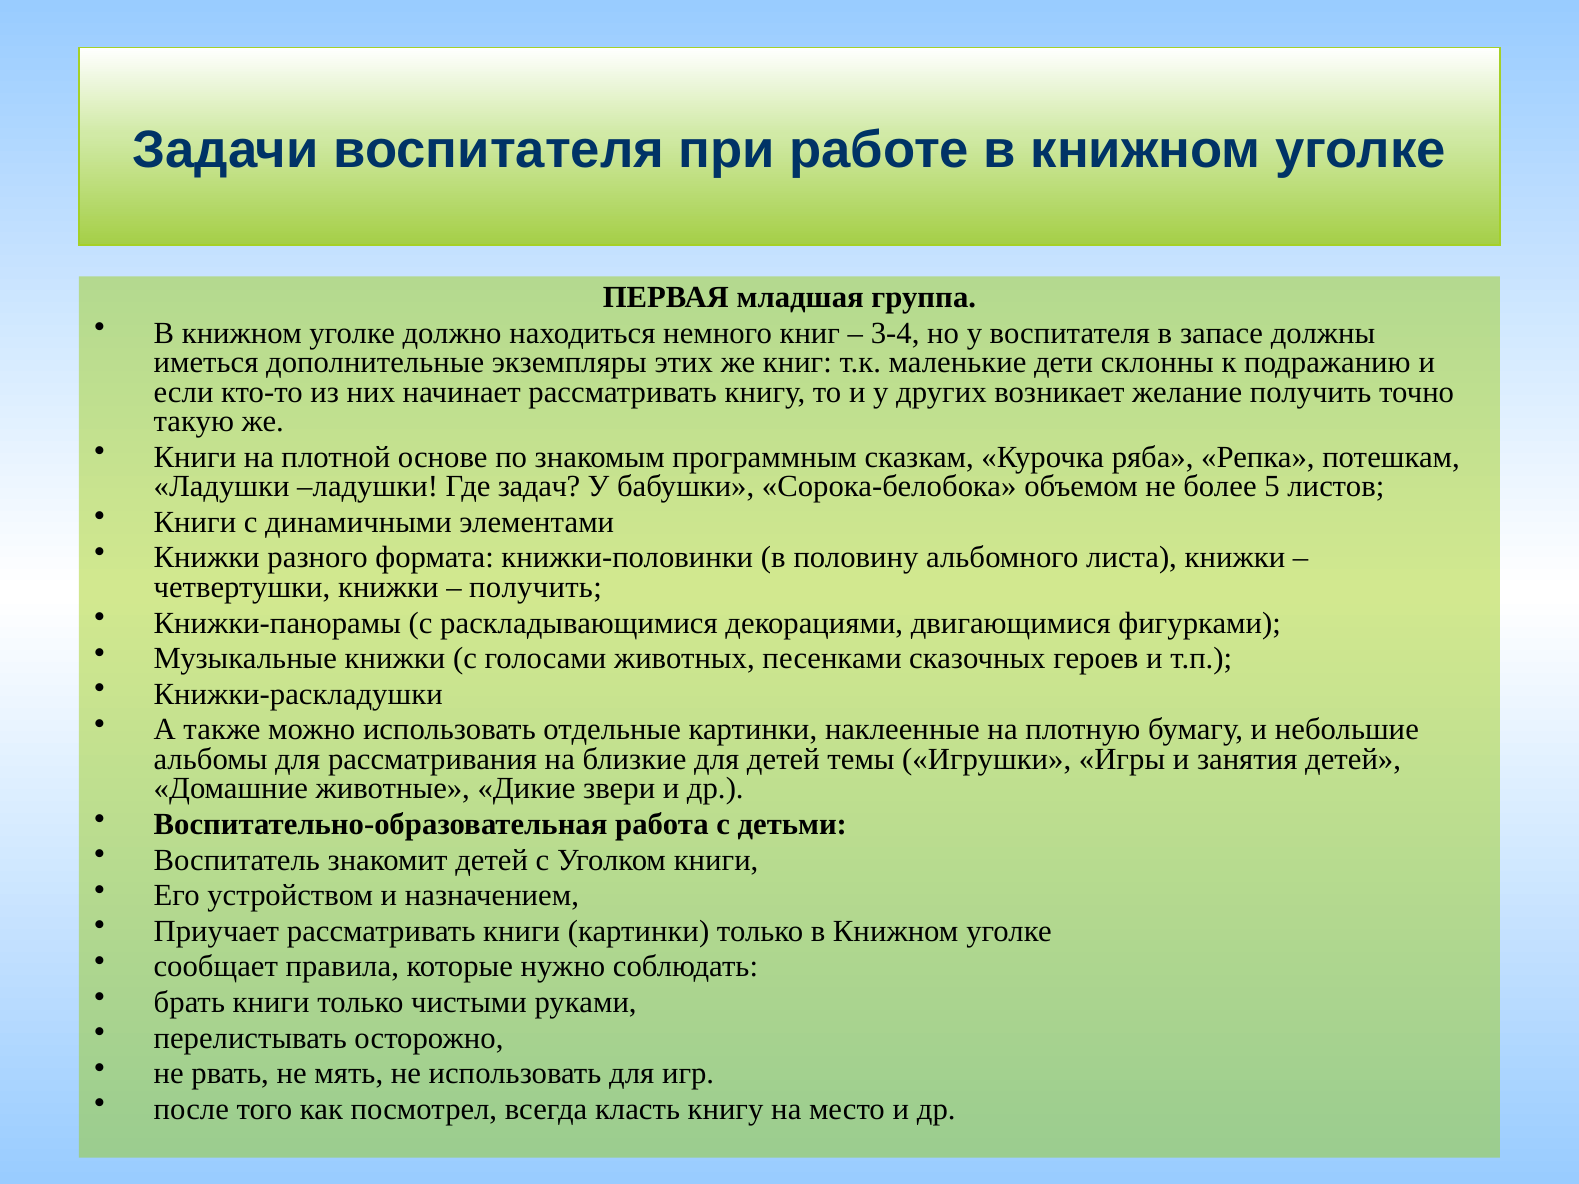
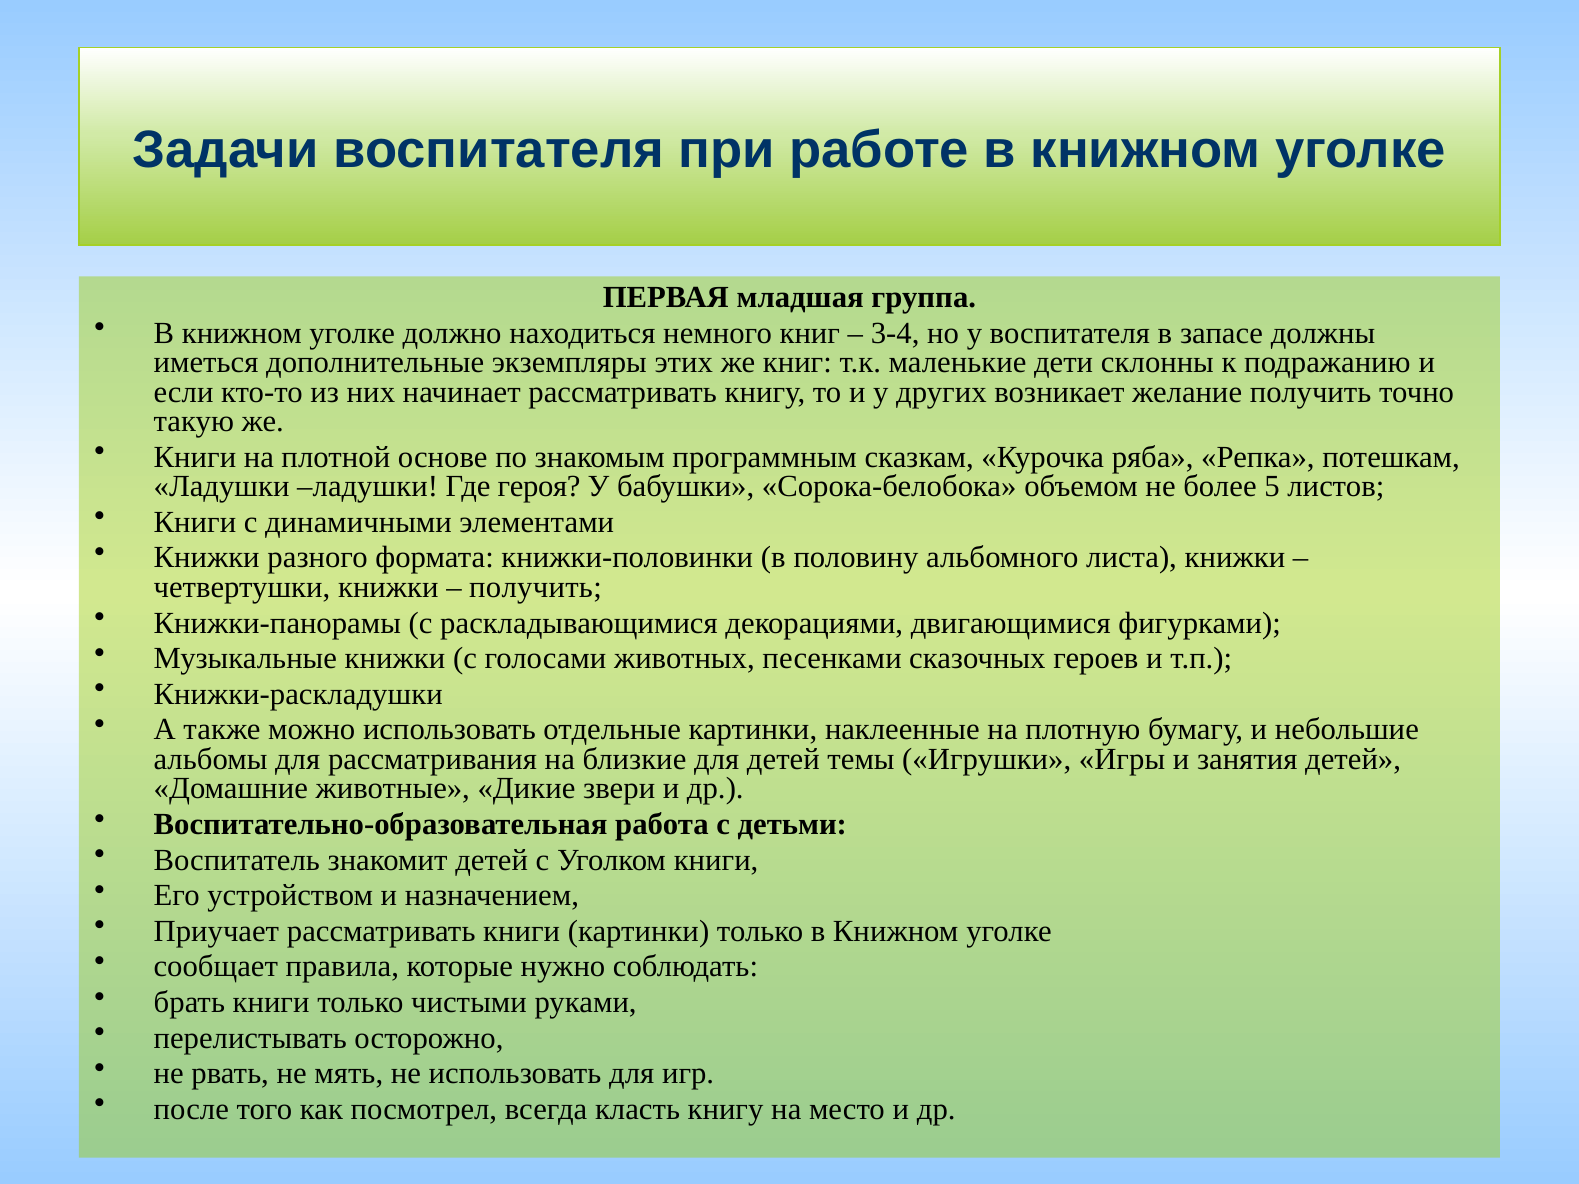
задач: задач -> героя (539, 487)
